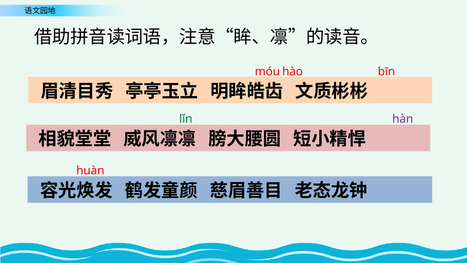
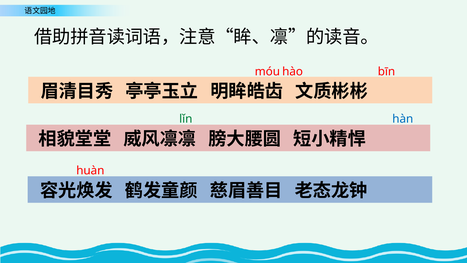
hàn colour: purple -> blue (403, 119)
